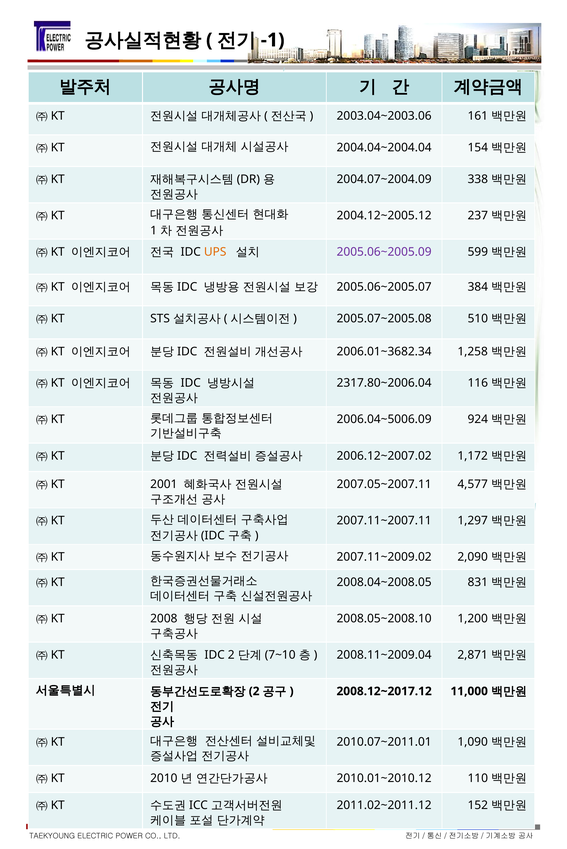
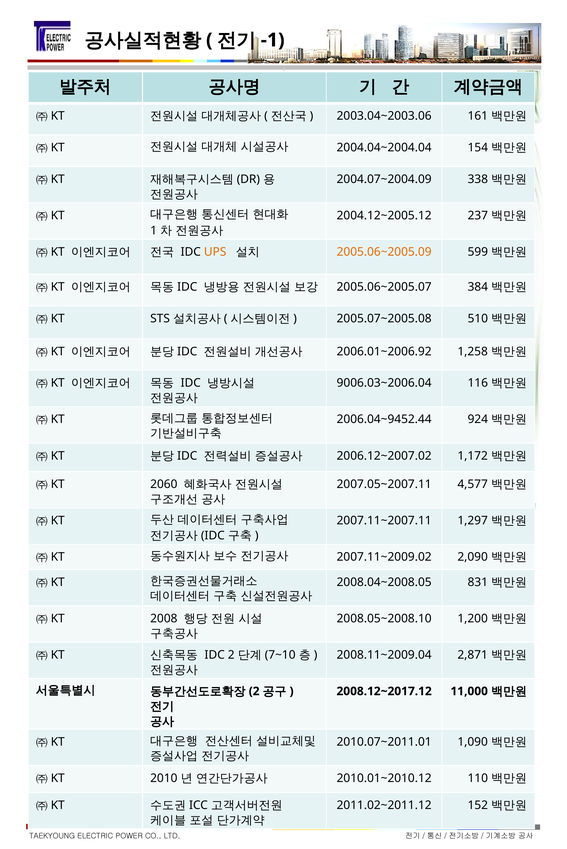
2005.06~2005.09 colour: purple -> orange (384, 252)
2006.01~3682.34: 2006.01~3682.34 -> 2006.01~2006.92 (384, 351)
2317.80~2006.04: 2317.80~2006.04 -> 9006.03~2006.04 (384, 383)
2006.04~5006.09: 2006.04~5006.09 -> 2006.04~9452.44 (384, 419)
2001: 2001 -> 2060 (164, 484)
